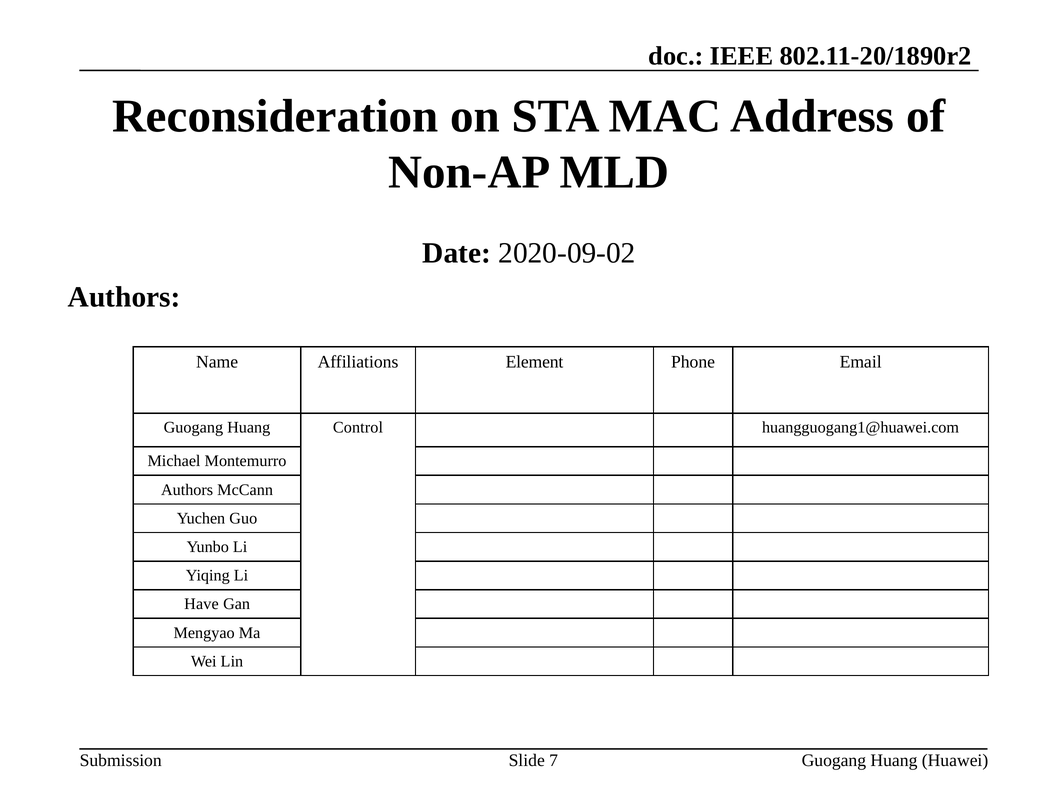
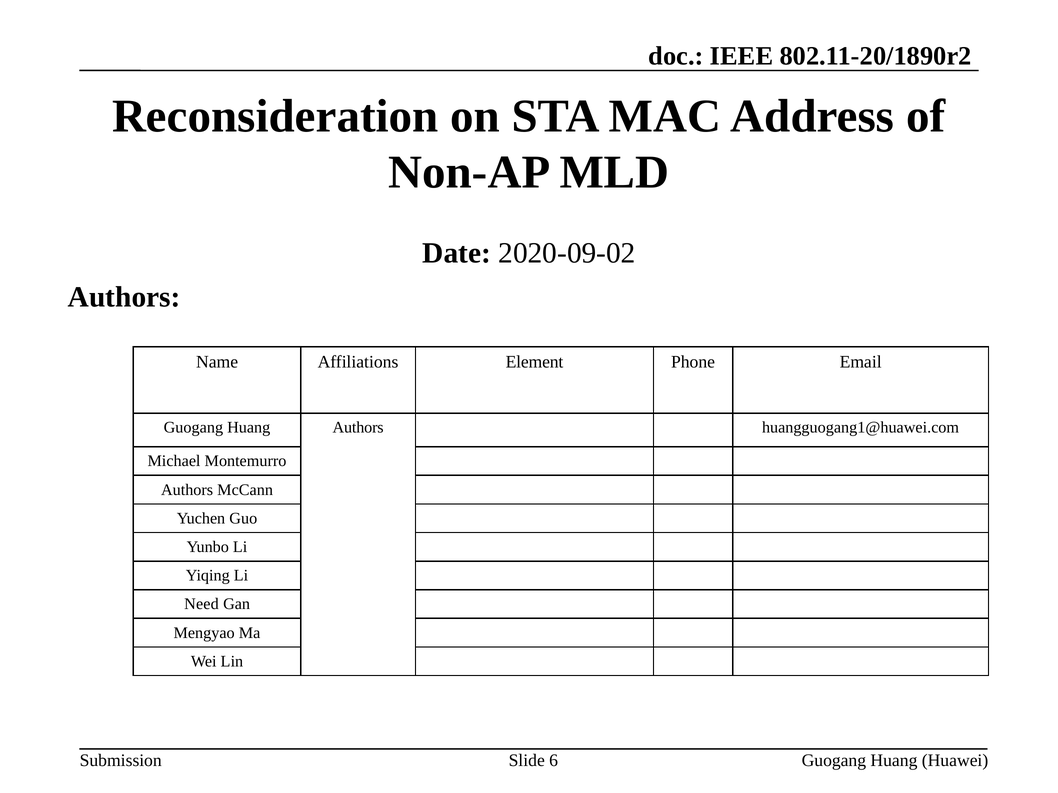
Huang Control: Control -> Authors (358, 428)
Have: Have -> Need (201, 605)
7: 7 -> 6 (554, 761)
